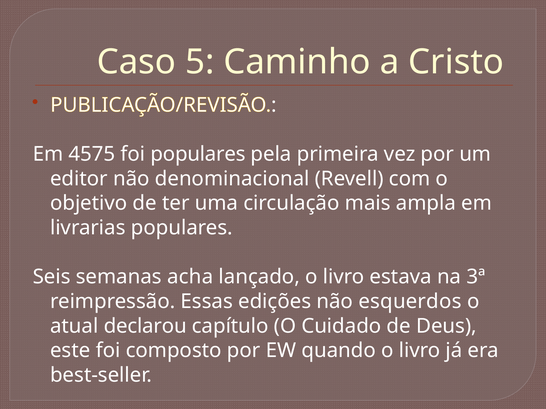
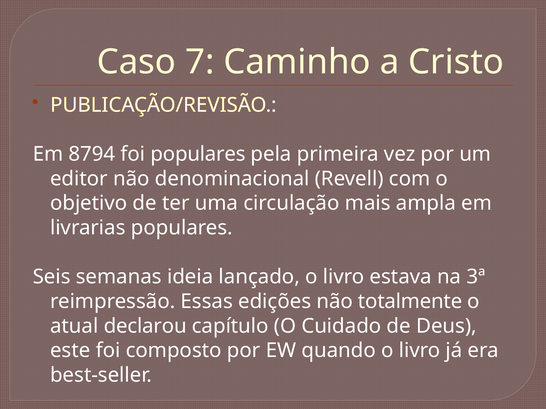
5: 5 -> 7 (200, 62)
4575: 4575 -> 8794 (92, 154)
acha: acha -> ideia (190, 277)
esquerdos: esquerdos -> totalmente (410, 302)
